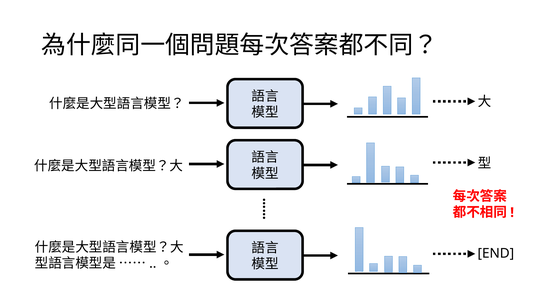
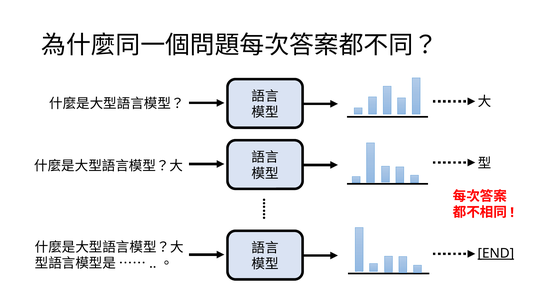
END underline: none -> present (496, 254)
